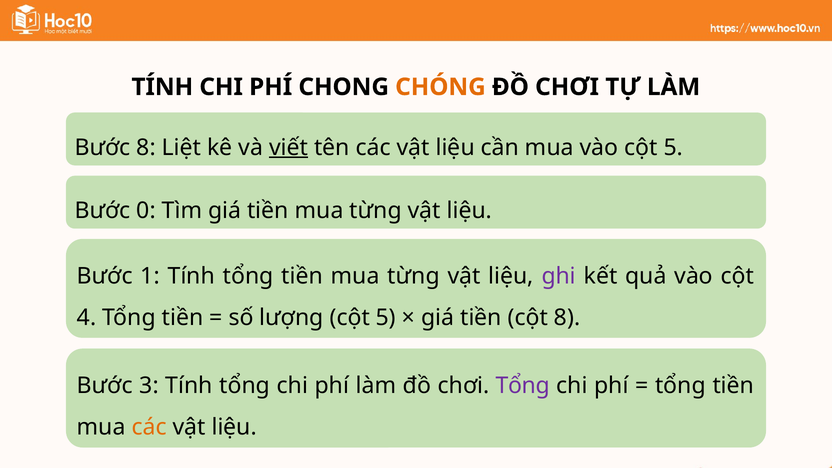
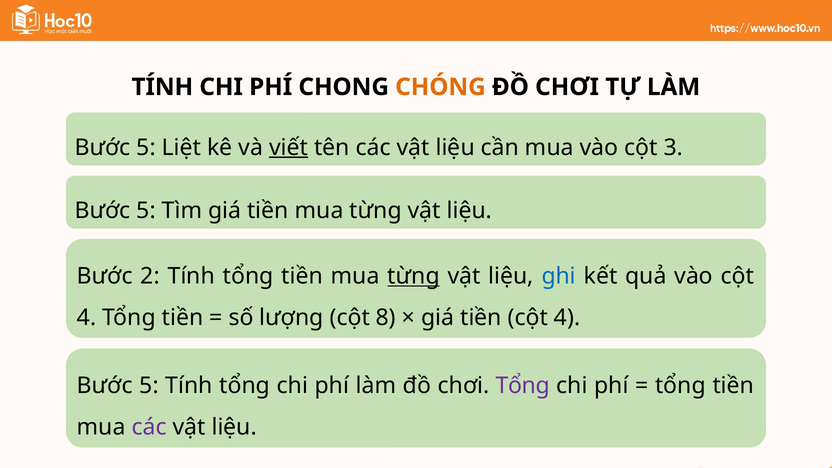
8: 8 -> 5 (146, 148)
vào cột 5: 5 -> 3 (673, 148)
0: 0 -> 5 (146, 211)
1: 1 -> 2 (150, 276)
từng underline: none -> present (414, 276)
ghi colour: purple -> blue (559, 276)
lượng cột 5: 5 -> 8 (386, 318)
tiền cột 8: 8 -> 4 (567, 318)
3: 3 -> 5 (149, 386)
các colour: orange -> purple (149, 427)
